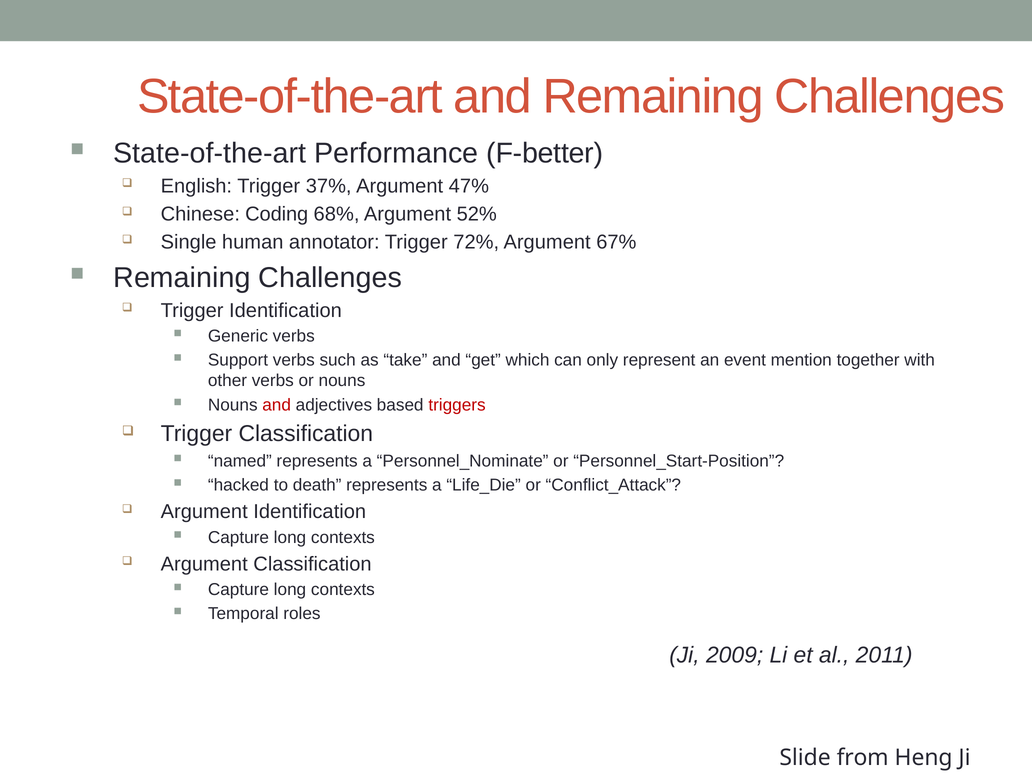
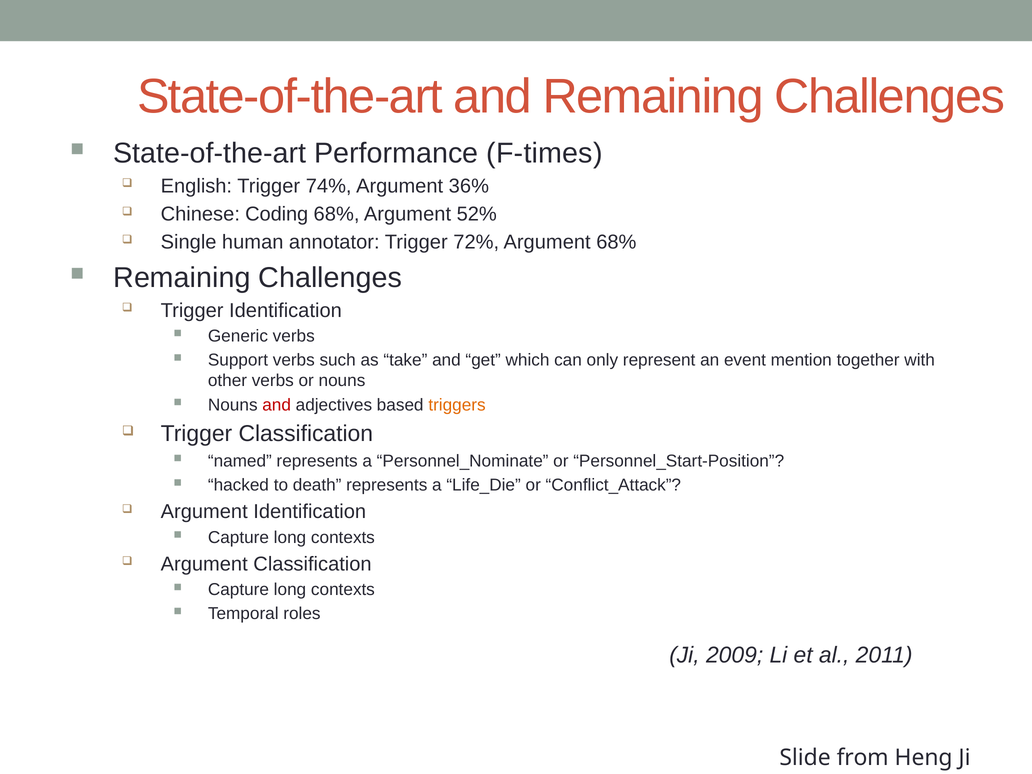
F-better: F-better -> F-times (544, 153)
37%: 37% -> 74% (329, 186)
47%: 47% -> 36% (469, 186)
Argument 67%: 67% -> 68% (616, 242)
triggers colour: red -> orange (457, 405)
